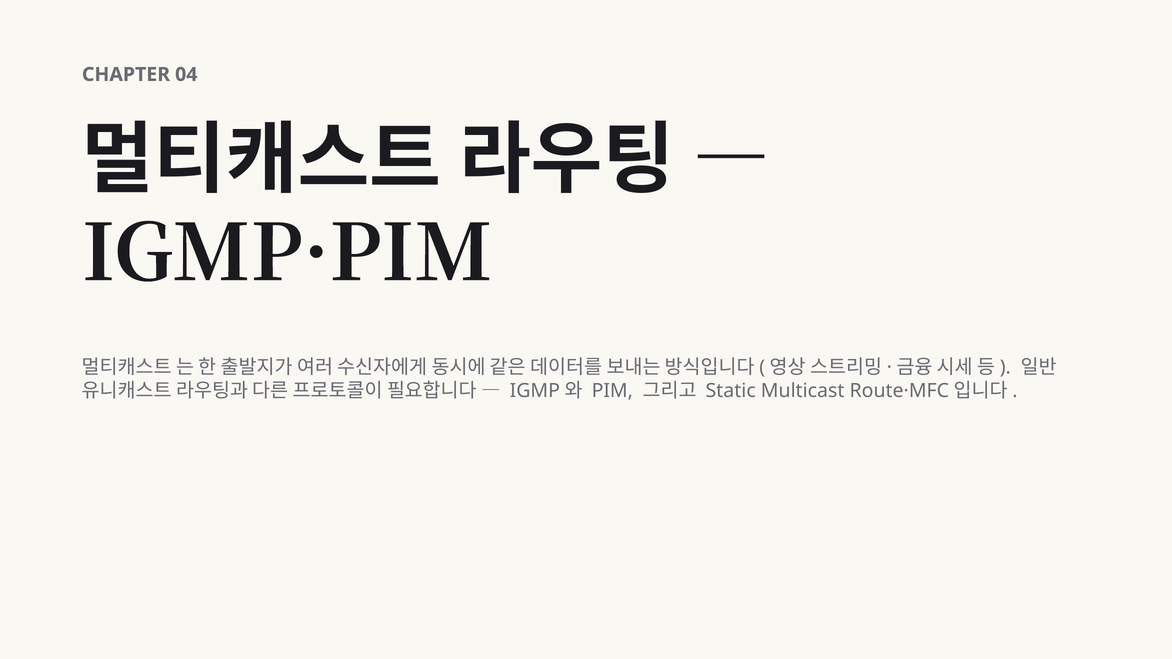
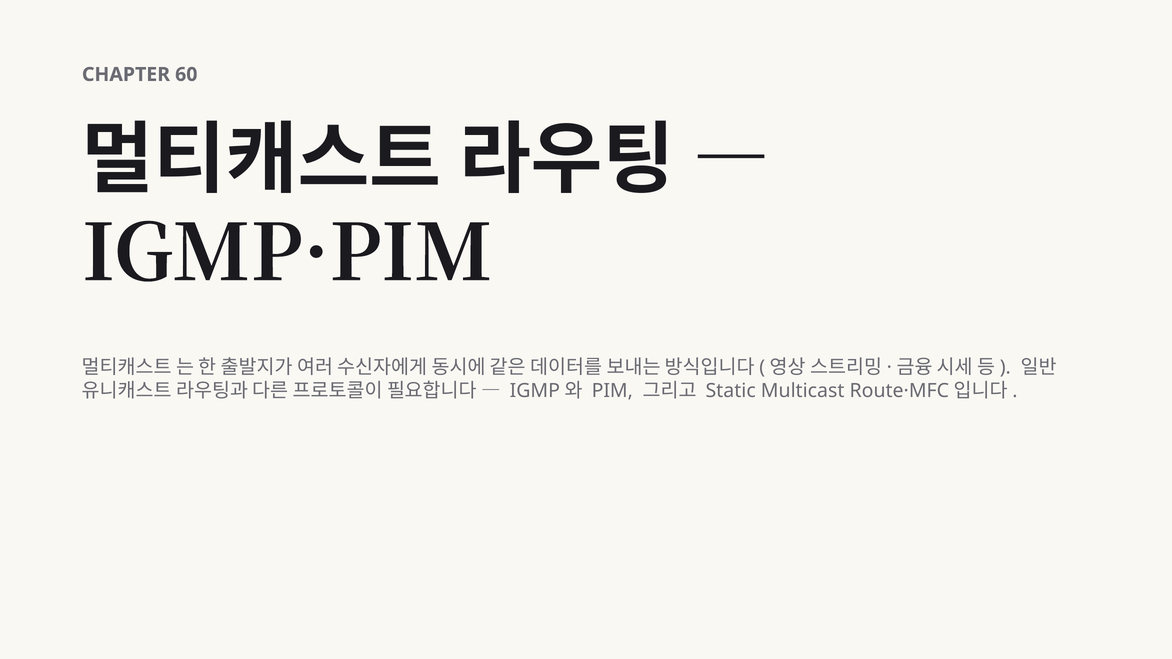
04: 04 -> 60 (186, 75)
